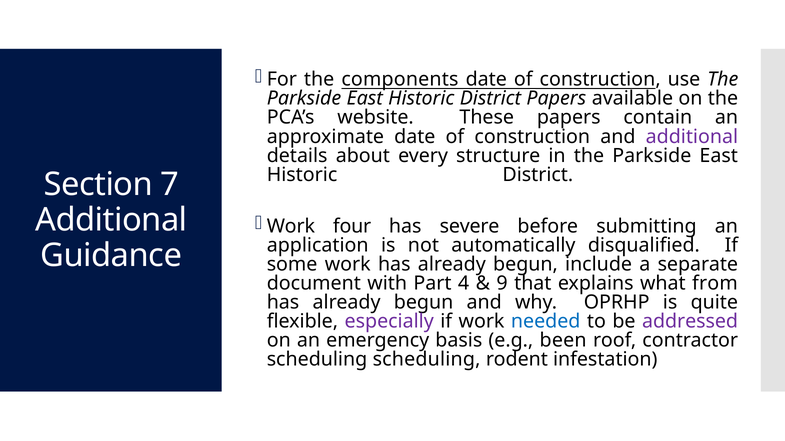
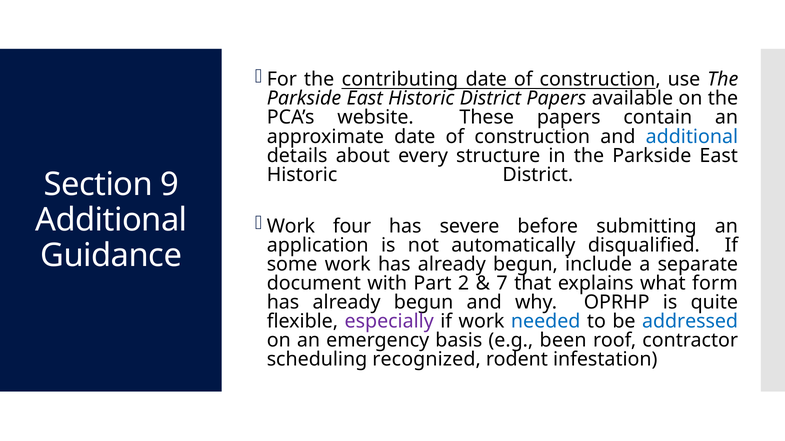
components: components -> contributing (400, 80)
additional colour: purple -> blue (692, 137)
7: 7 -> 9 (170, 185)
4: 4 -> 2 (464, 284)
9: 9 -> 7 (502, 284)
from: from -> form (715, 284)
addressed colour: purple -> blue (690, 322)
scheduling scheduling: scheduling -> recognized (427, 360)
